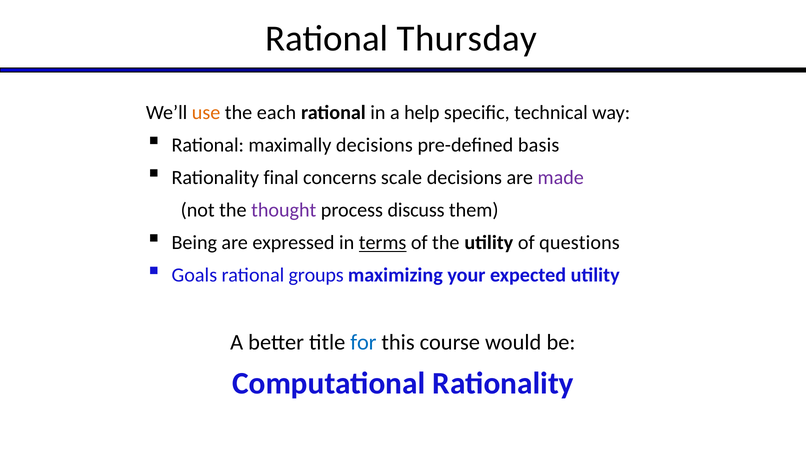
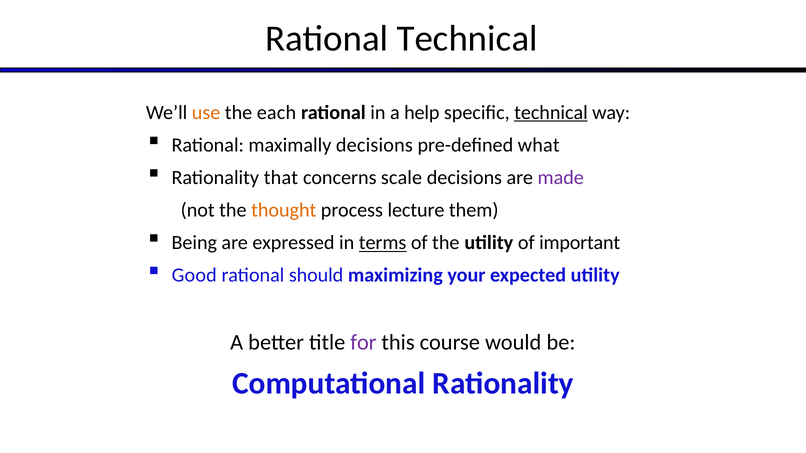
Rational Thursday: Thursday -> Technical (467, 39)
technical underline: none -> present (551, 113)
basis: basis -> what (539, 145)
final: final -> that (281, 178)
thought colour: purple -> orange (284, 210)
discuss: discuss -> lecture (416, 210)
questions: questions -> important (580, 243)
Goals: Goals -> Good (194, 276)
groups: groups -> should (316, 276)
for colour: blue -> purple (363, 342)
